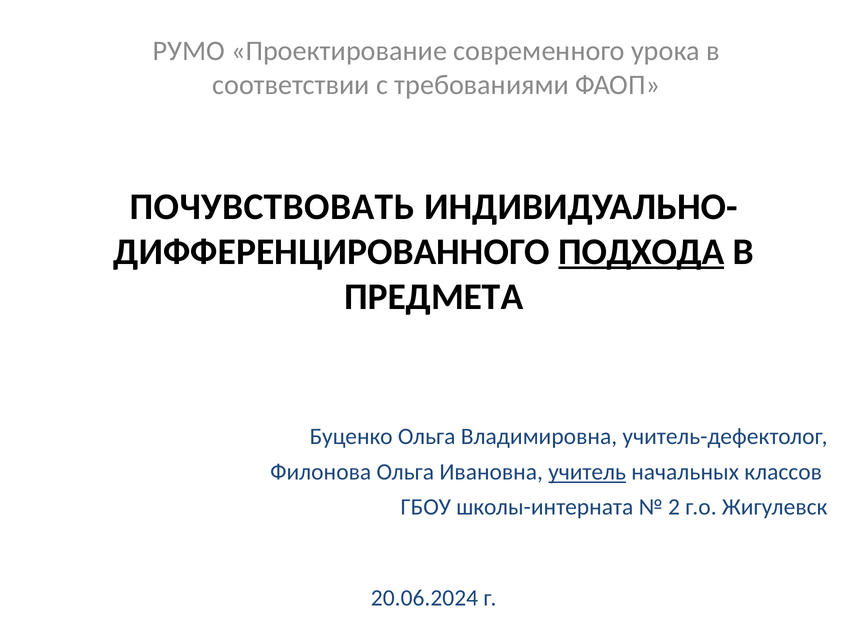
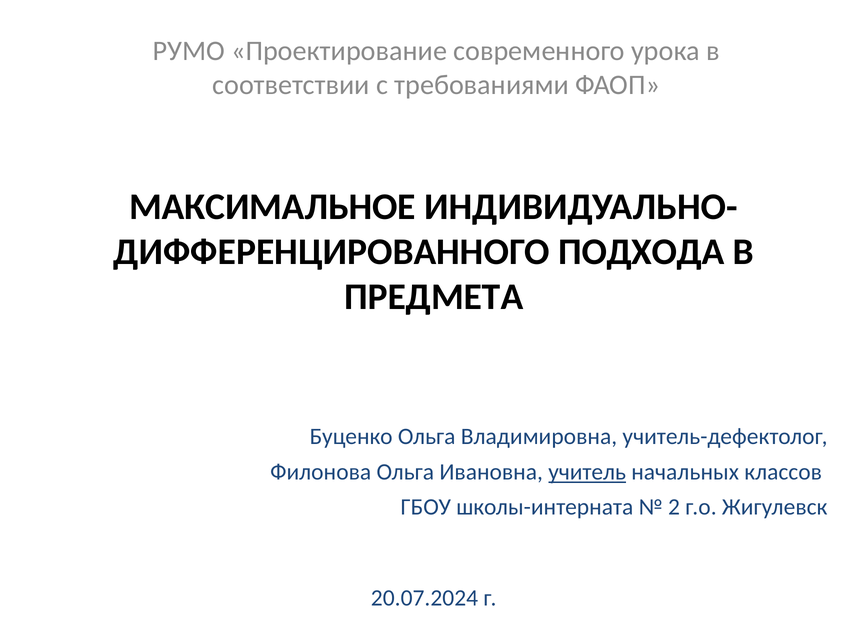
ПОЧУВСТВОВАТЬ: ПОЧУВСТВОВАТЬ -> МАКСИМАЛЬНОЕ (272, 207)
ПОДХОДА underline: present -> none (641, 252)
20.06.2024: 20.06.2024 -> 20.07.2024 (424, 598)
